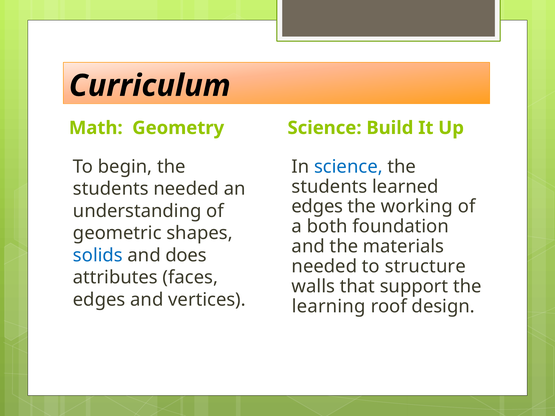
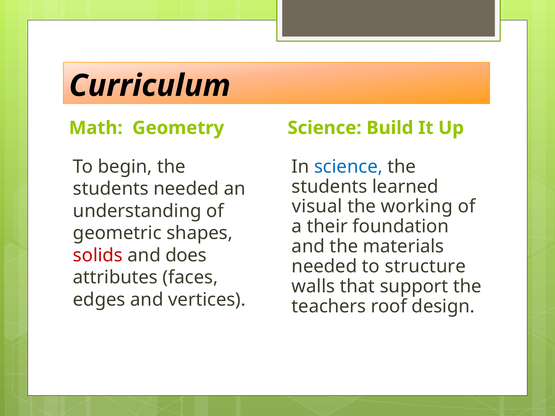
edges: edges -> visual (317, 207)
both: both -> their (327, 227)
solids colour: blue -> red (98, 256)
learning: learning -> teachers (329, 307)
